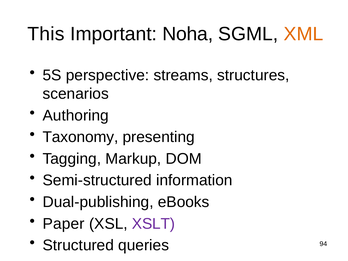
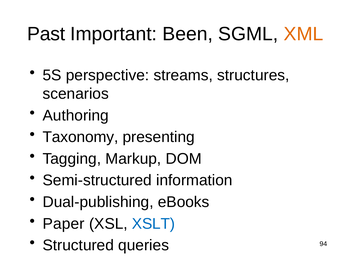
This: This -> Past (46, 34)
Noha: Noha -> Been (188, 34)
XSLT colour: purple -> blue (153, 224)
